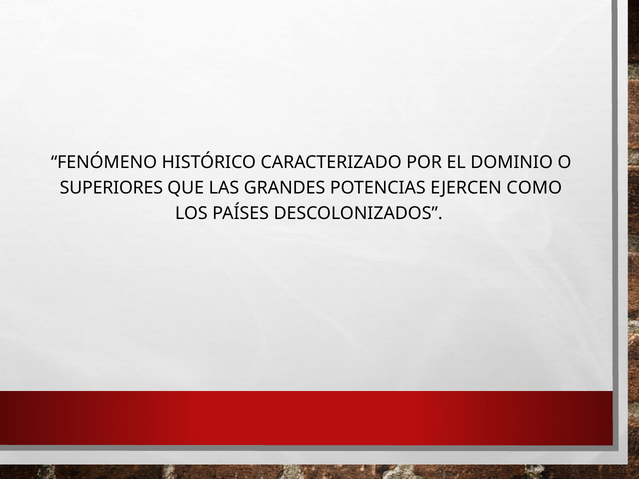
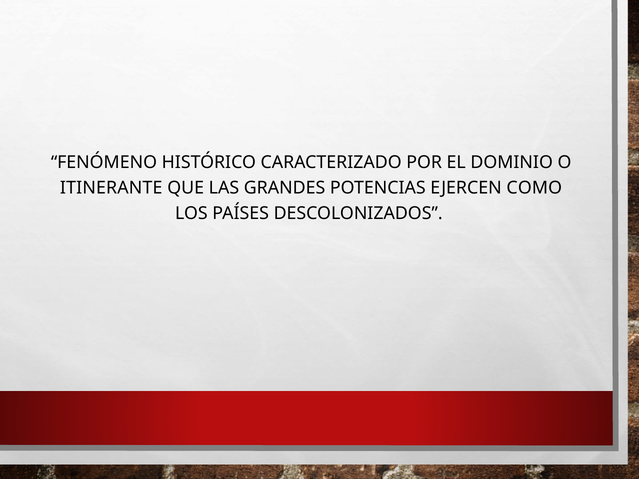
SUPERIORES: SUPERIORES -> ITINERANTE (111, 188)
